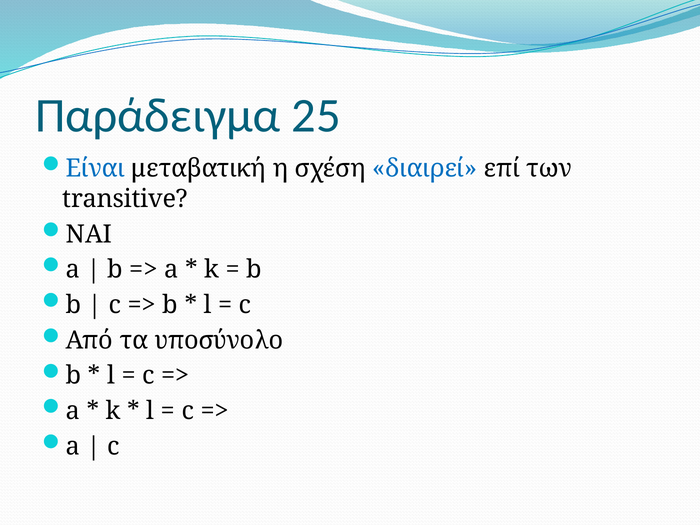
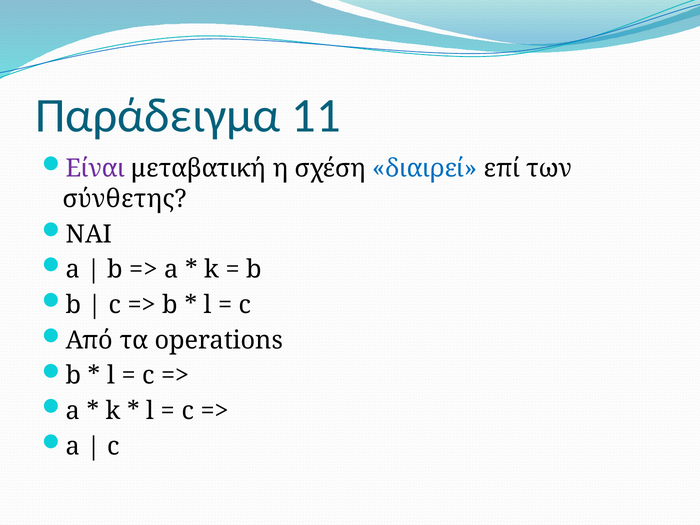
25: 25 -> 11 (316, 116)
Είναι colour: blue -> purple (95, 169)
transitive: transitive -> σύνθετης (125, 199)
υποσύνολο: υποσύνολο -> operations (219, 340)
